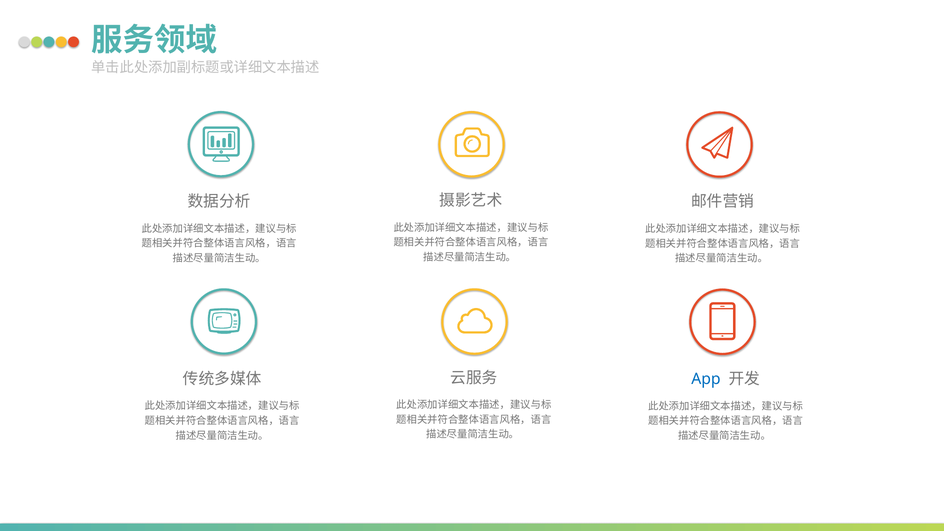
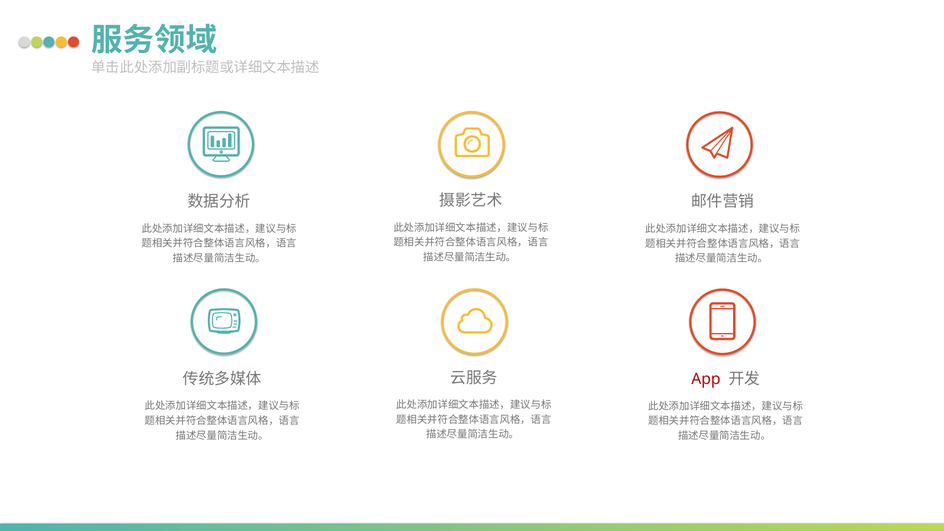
App colour: blue -> red (706, 379)
